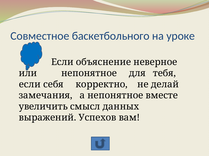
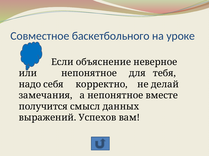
если: если -> надо (30, 85)
увеличить: увеличить -> получится (43, 107)
